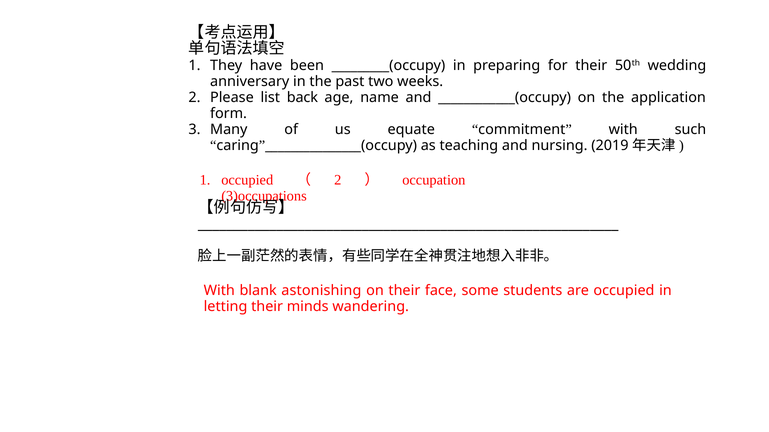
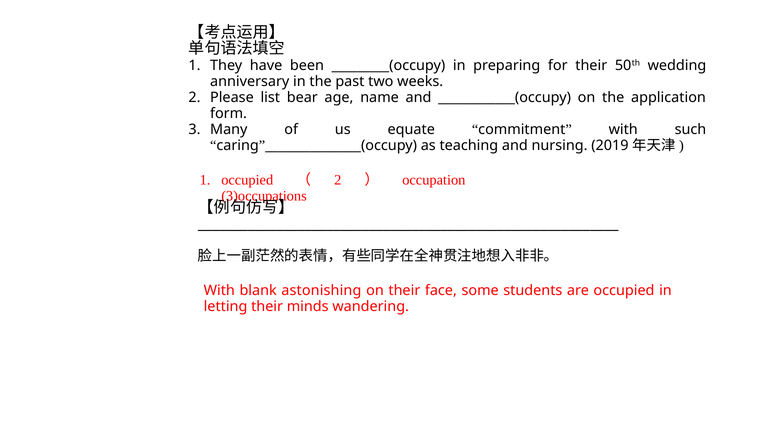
back: back -> bear (302, 98)
